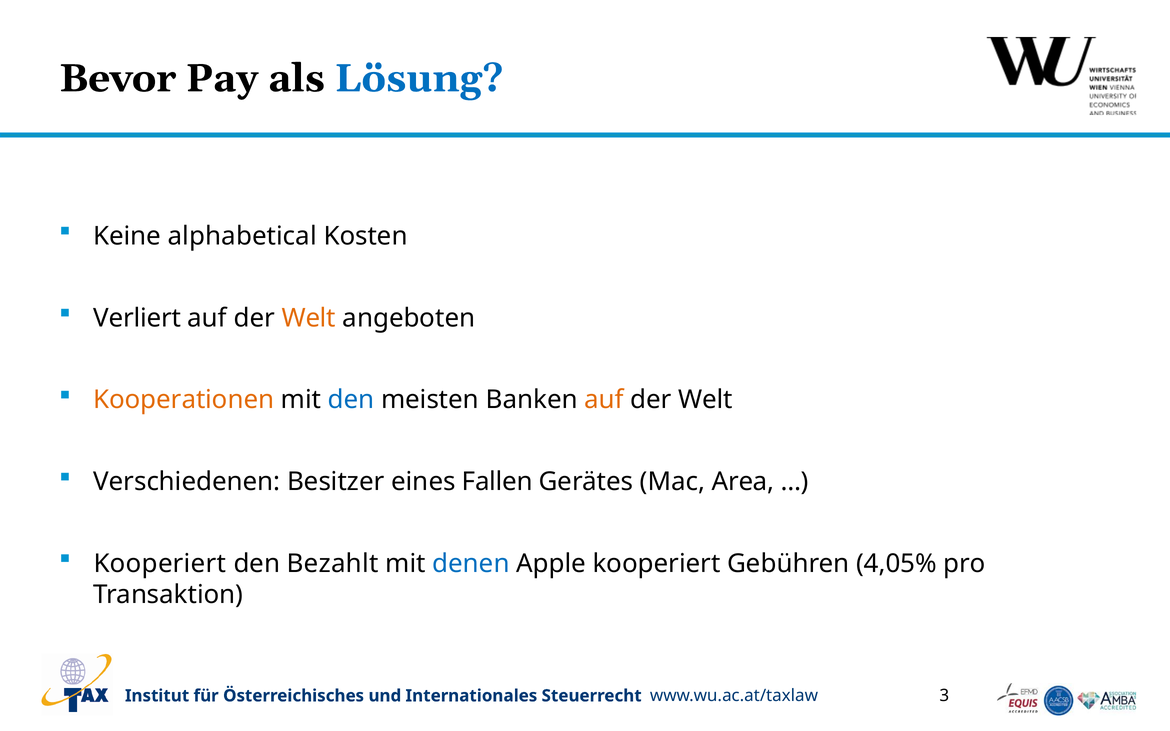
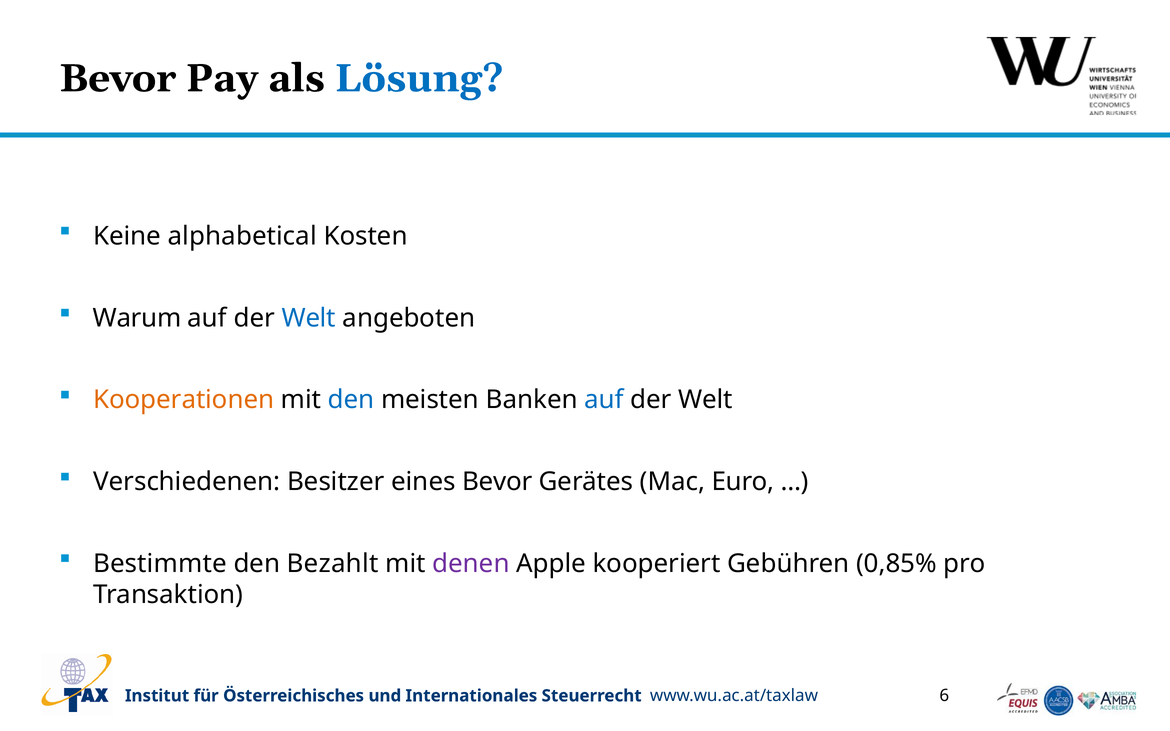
Verliert: Verliert -> Warum (137, 318)
Welt colour: orange -> blue (309, 318)
auf colour: orange -> blue (604, 400)
eines Fallen: Fallen -> Bevor (497, 482)
Area: Area -> Euro (743, 482)
Kooperiert: Kooperiert -> Bestimmte (160, 564)
denen colour: blue -> purple (471, 564)
4,05%: 4,05% -> 0,85% (896, 564)
3: 3 -> 6 (944, 696)
